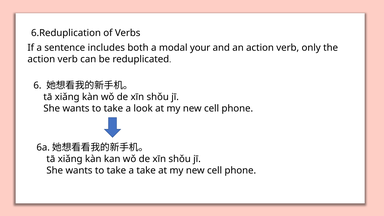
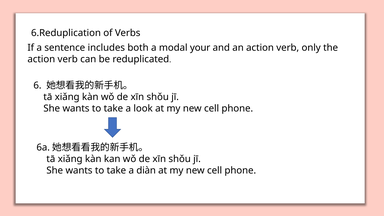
a take: take -> diàn (146, 170)
